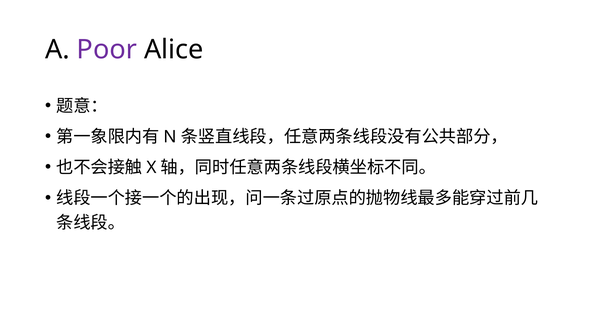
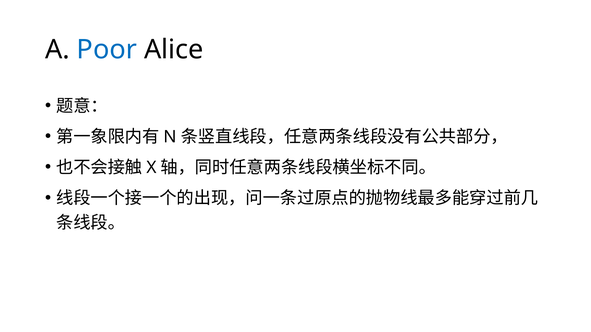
Poor colour: purple -> blue (107, 50)
